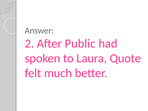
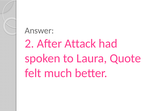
Public: Public -> Attack (80, 44)
